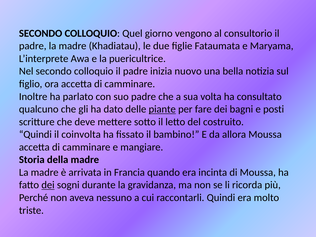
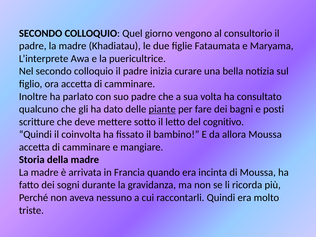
nuovo: nuovo -> curare (188, 71)
costruito: costruito -> cognitivo (223, 122)
dei underline: present -> none (48, 185)
